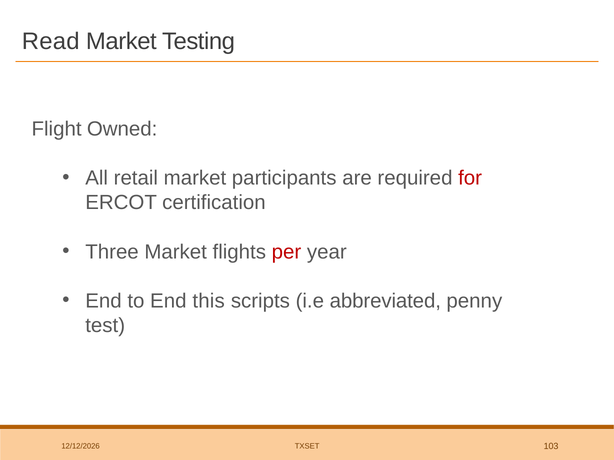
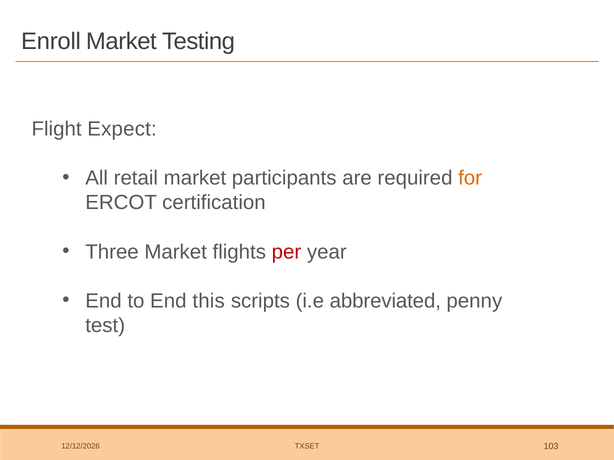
Read: Read -> Enroll (51, 42)
Owned: Owned -> Expect (122, 129)
for colour: red -> orange (470, 178)
